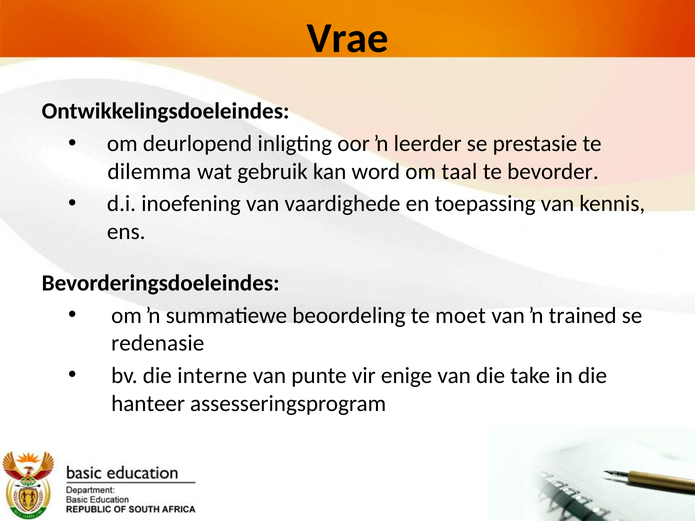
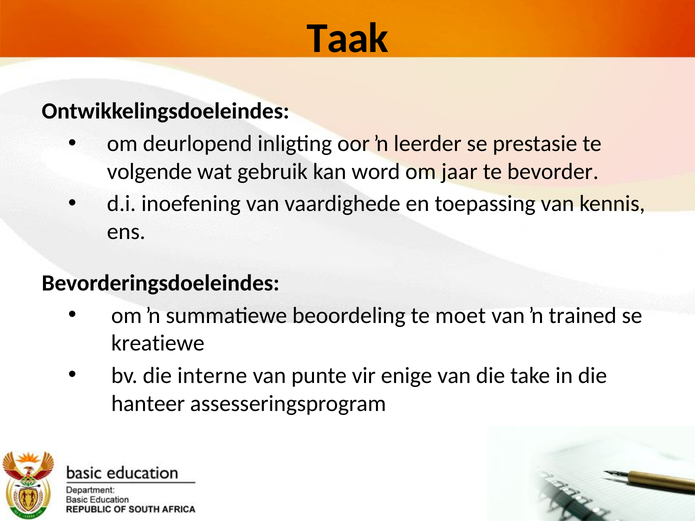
Vrae: Vrae -> Taak (348, 38)
dilemma: dilemma -> volgende (150, 172)
taal: taal -> jaar (459, 172)
redenasie: redenasie -> kreatiewe (158, 343)
